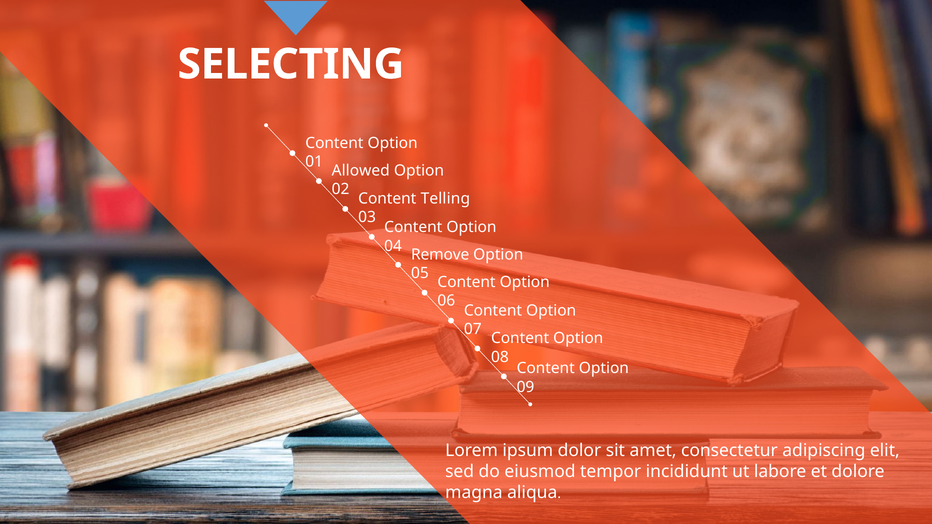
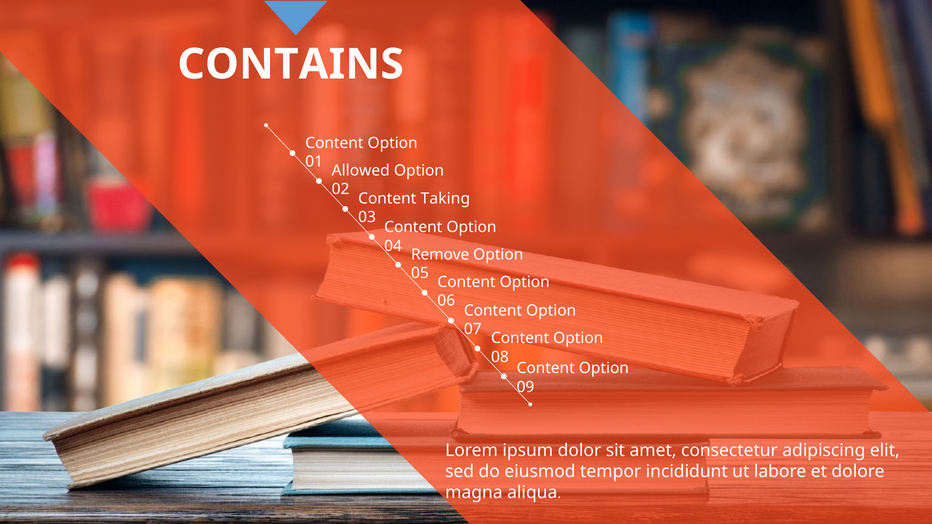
SELECTING: SELECTING -> CONTAINS (291, 64)
Telling: Telling -> Taking (445, 199)
